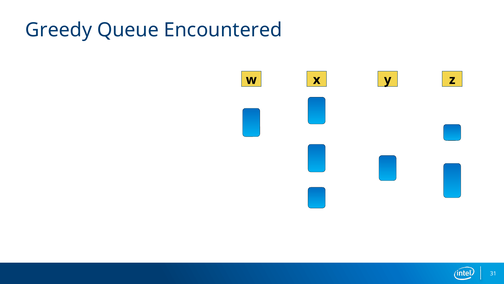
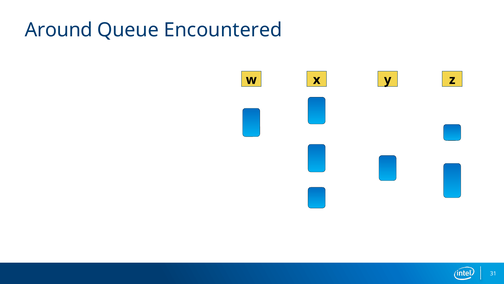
Greedy: Greedy -> Around (59, 30)
